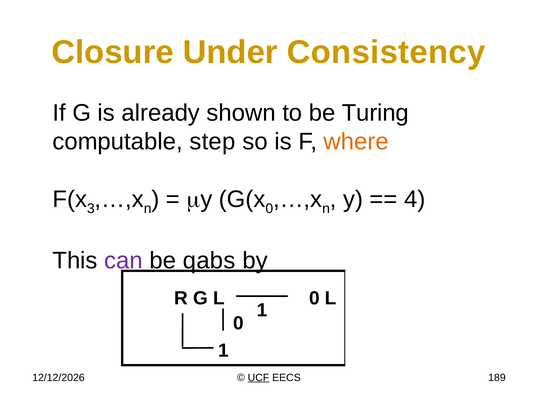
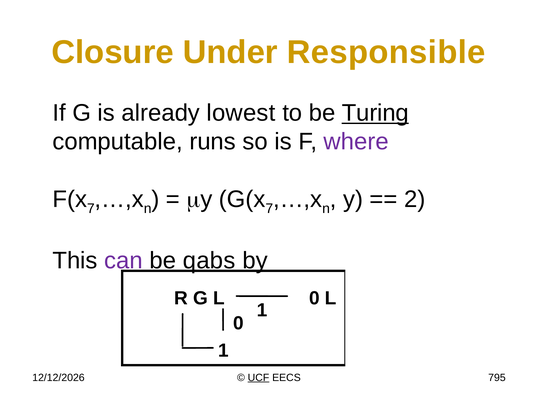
Consistency: Consistency -> Responsible (386, 52)
shown: shown -> lowest (241, 113)
Turing underline: none -> present (375, 113)
step: step -> runs (213, 142)
where colour: orange -> purple (356, 142)
3: 3 -> 7 (91, 208)
0: 0 -> 7 (269, 208)
4: 4 -> 2 (415, 199)
189: 189 -> 795 (497, 377)
